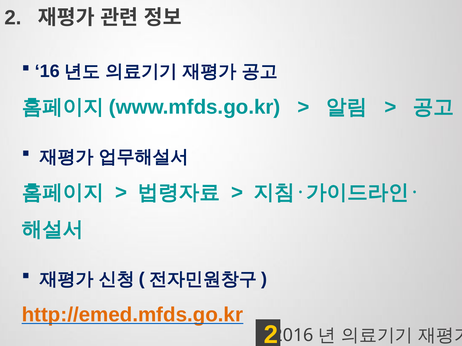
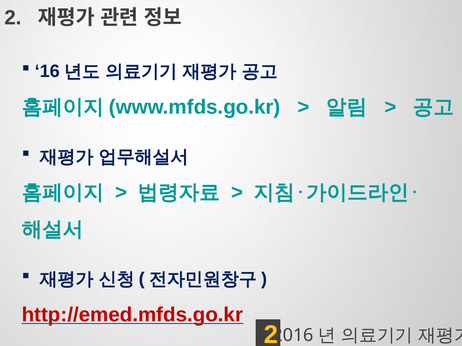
http://emed.mfds.go.kr colour: orange -> red (132, 315)
